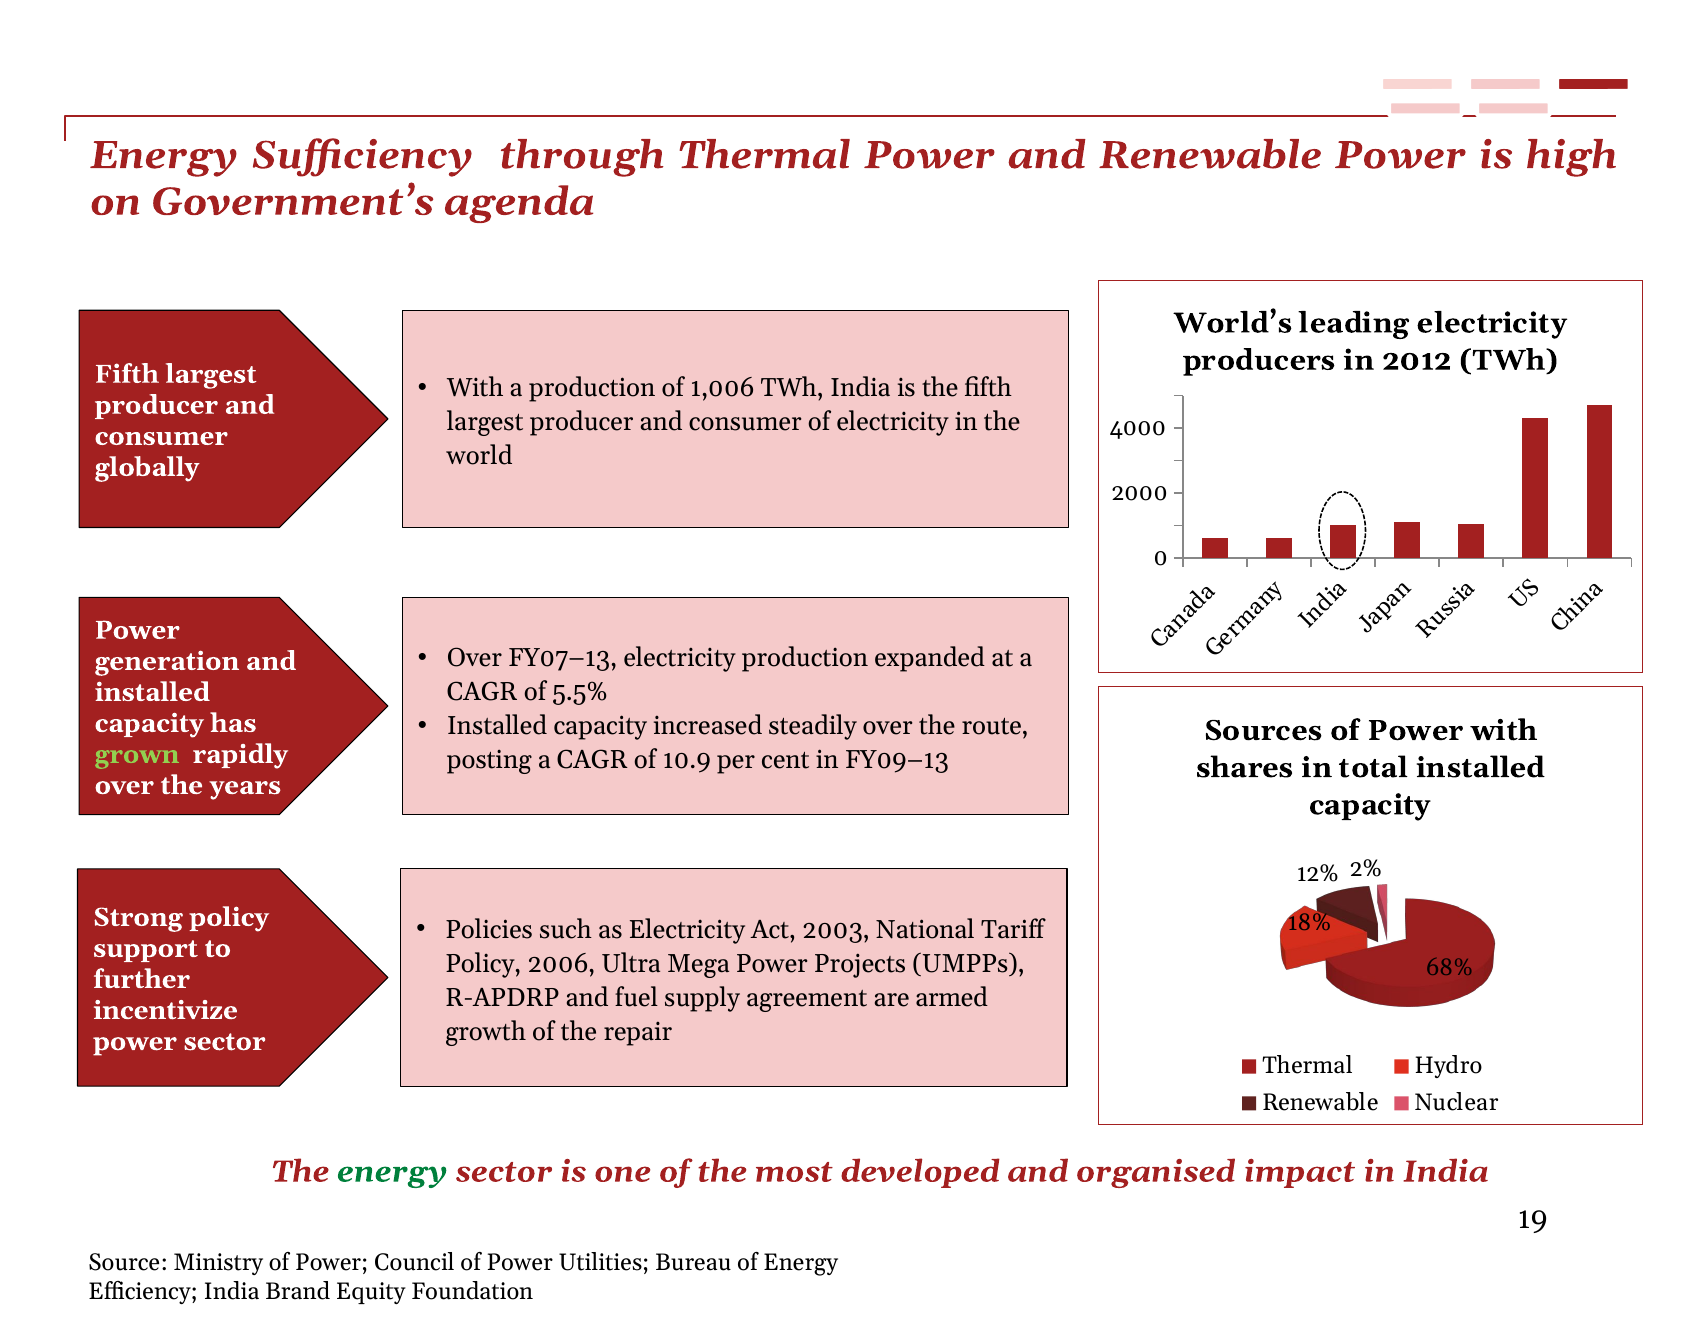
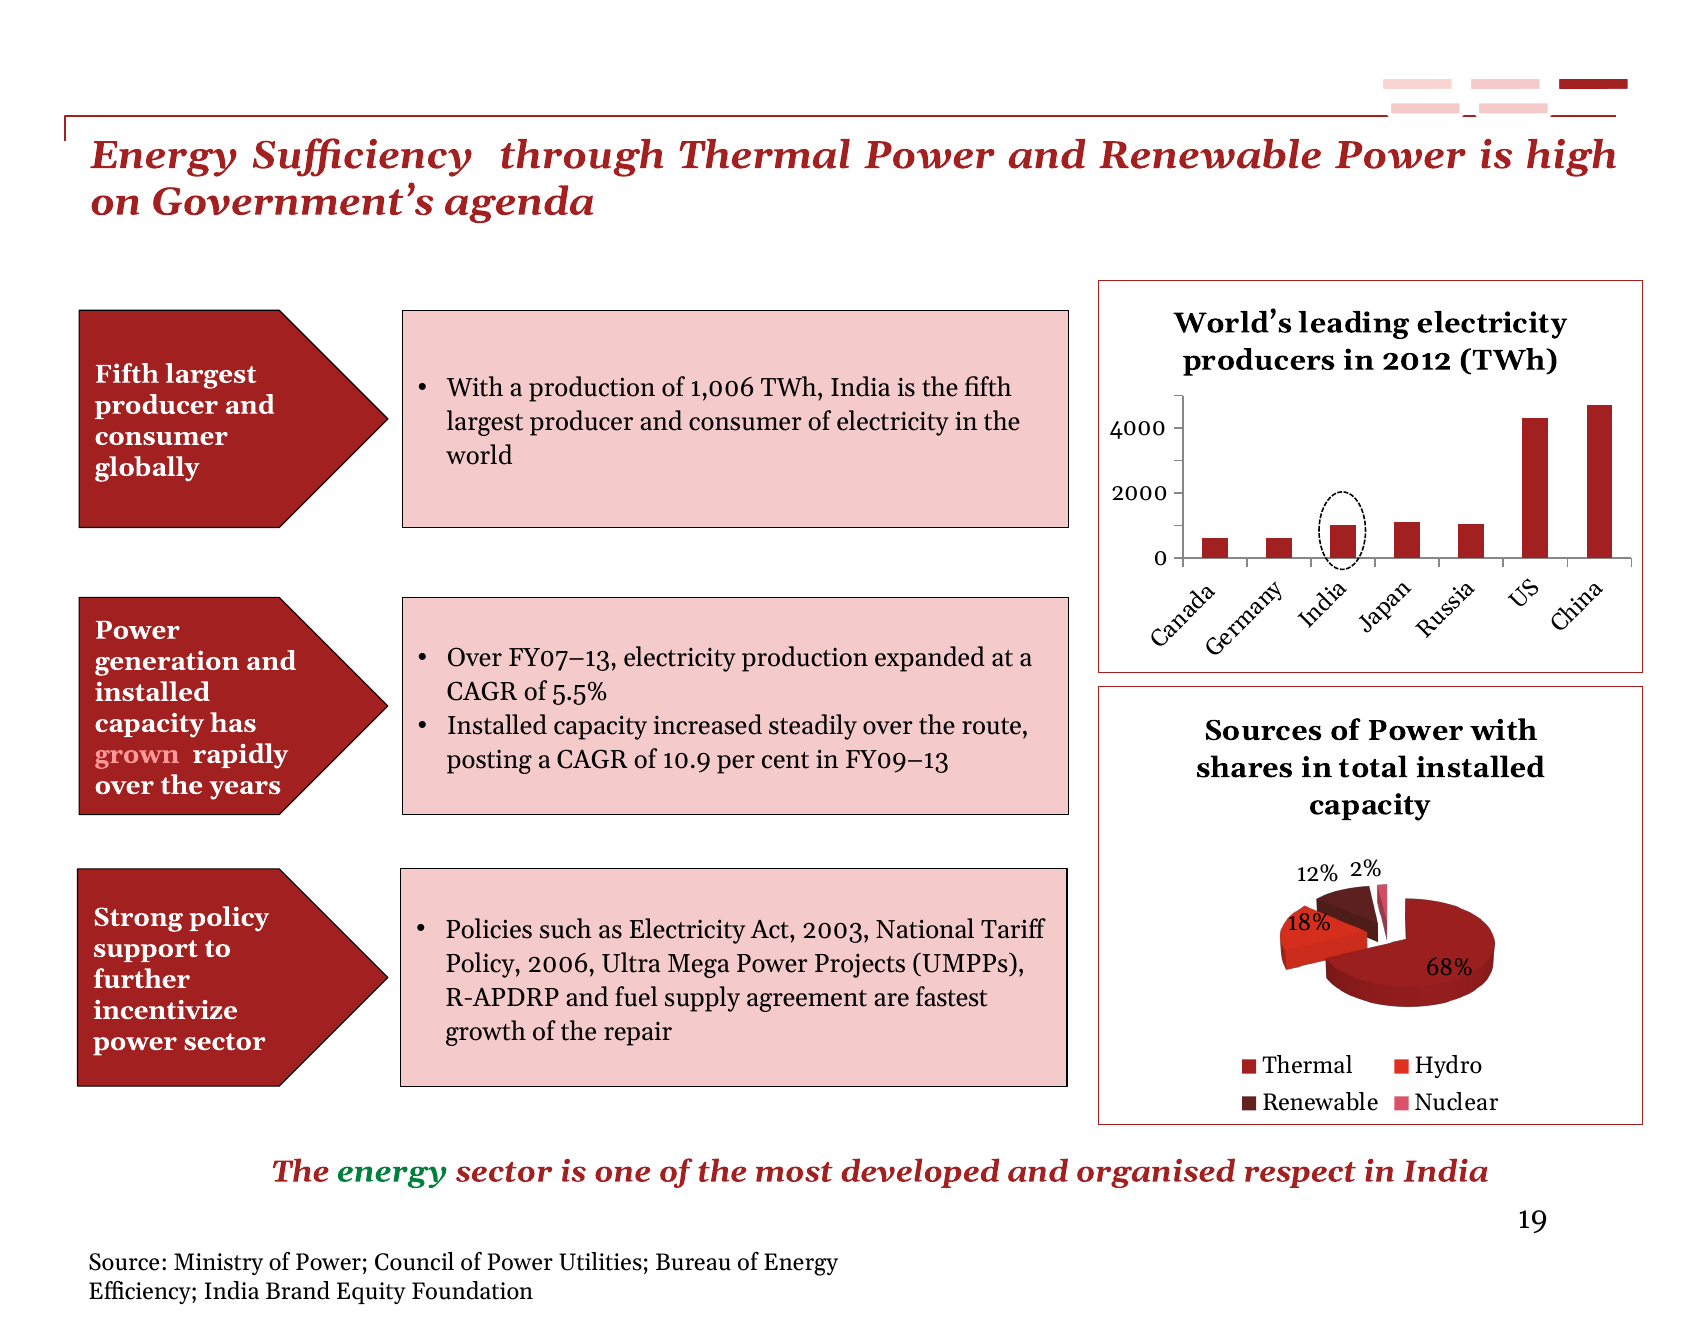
grown colour: light green -> pink (137, 754)
armed: armed -> fastest (952, 998)
impact: impact -> respect (1300, 1172)
